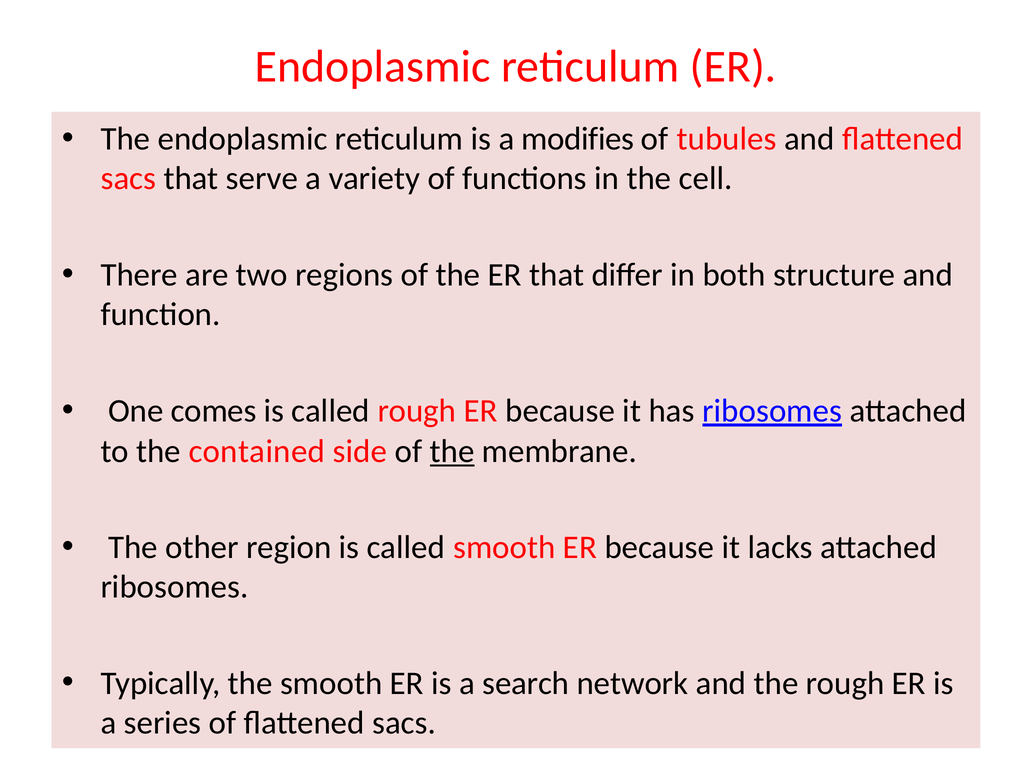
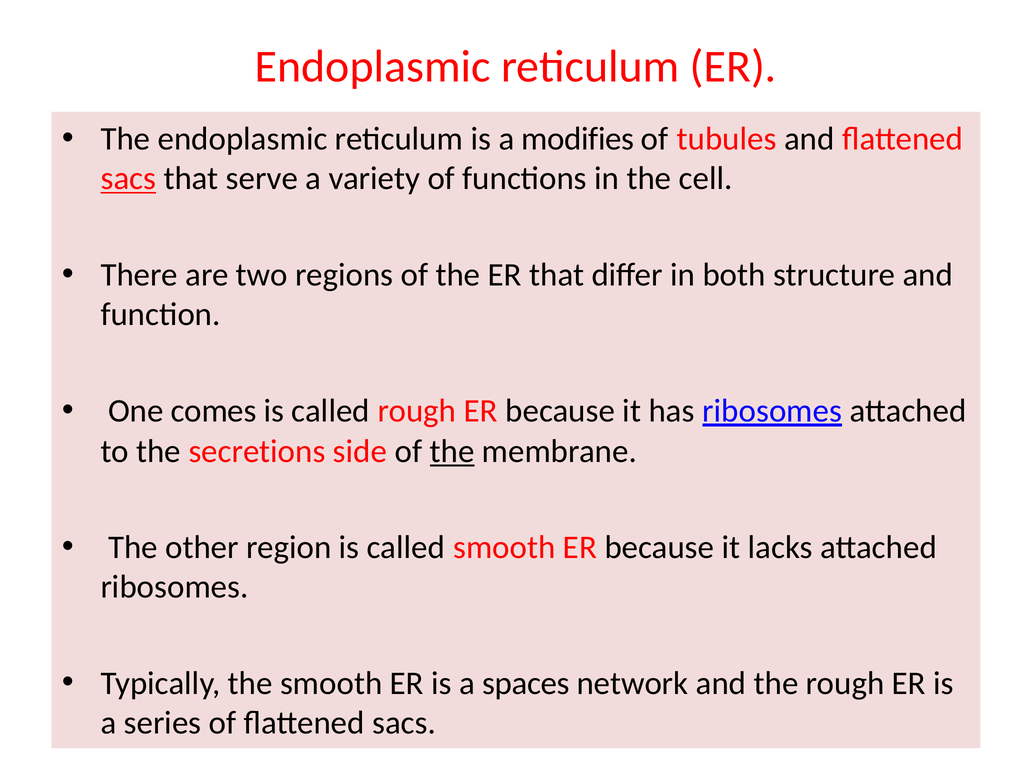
sacs underline: none -> present (128, 179)
contained: contained -> secretions (257, 451)
search: search -> spaces (526, 683)
